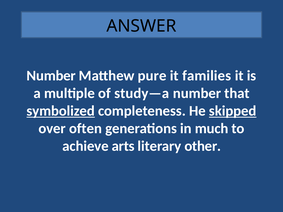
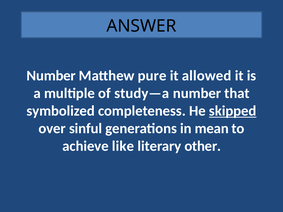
families: families -> allowed (207, 76)
symbolized underline: present -> none (61, 111)
often: often -> sinful (86, 129)
much: much -> mean (212, 129)
arts: arts -> like (123, 146)
